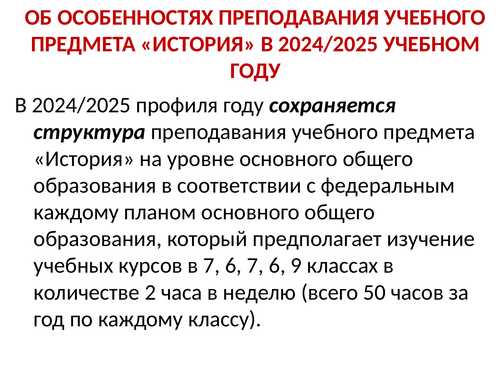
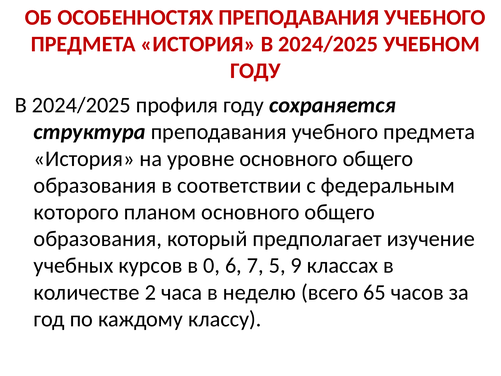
каждому: каждому -> которого (76, 212)
в 7: 7 -> 0 (212, 265)
6 7 6: 6 -> 5 (277, 265)
50: 50 -> 65 (374, 292)
